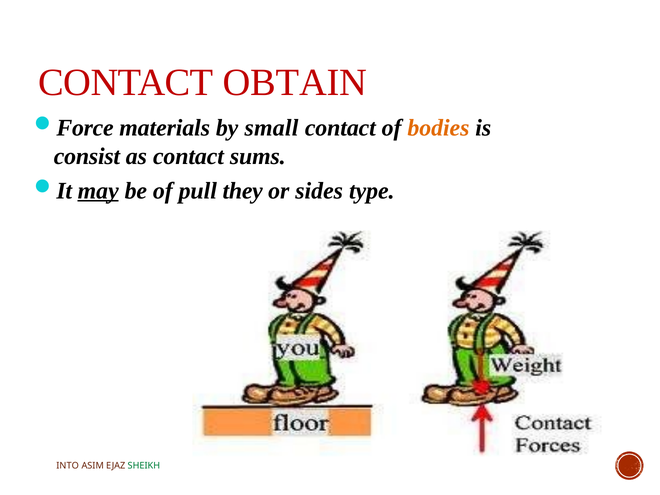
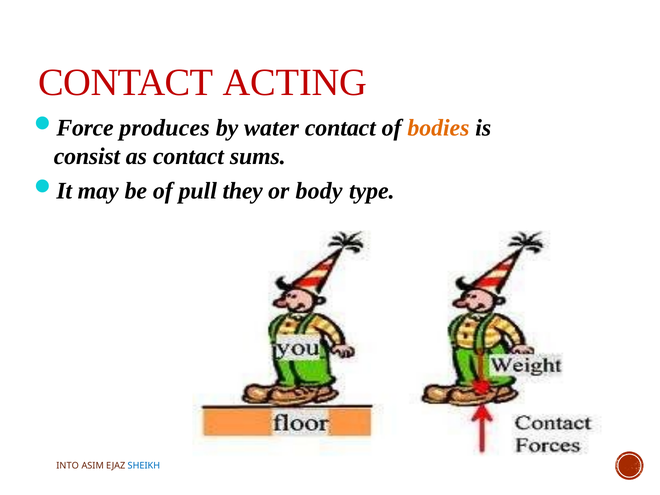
OBTAIN: OBTAIN -> ACTING (295, 83)
materials: materials -> produces (165, 128)
small: small -> water (271, 128)
may underline: present -> none (98, 191)
sides: sides -> body (319, 191)
SHEIKH colour: green -> blue (144, 466)
